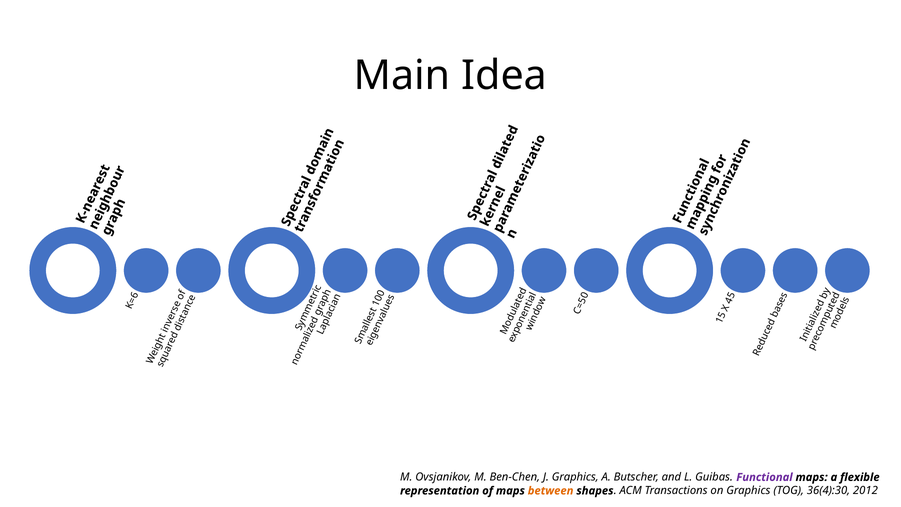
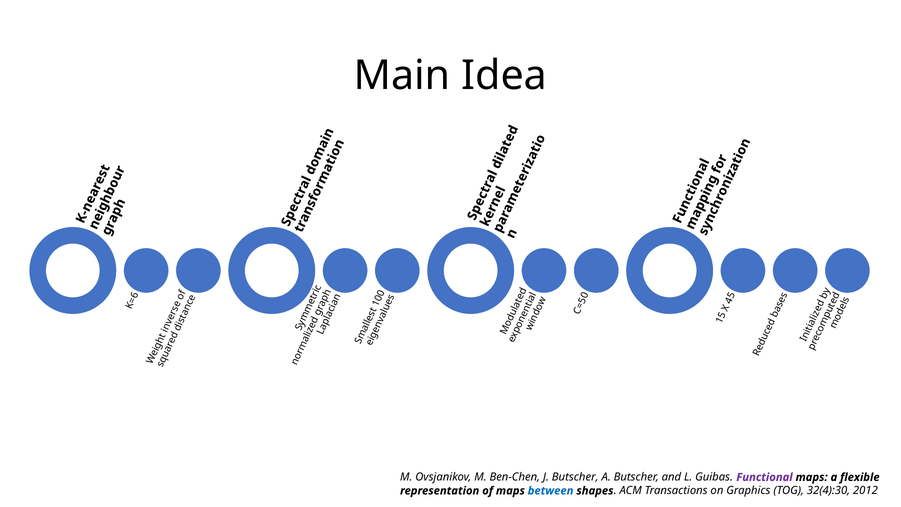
J Graphics: Graphics -> Butscher (575, 477)
between colour: orange -> blue (551, 491)
36(4):30: 36(4):30 -> 32(4):30 (828, 491)
